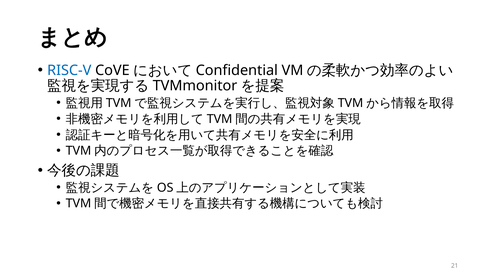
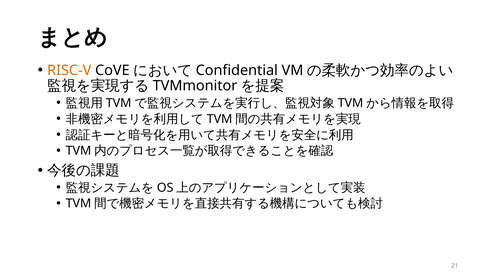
RISC-V colour: blue -> orange (69, 70)
